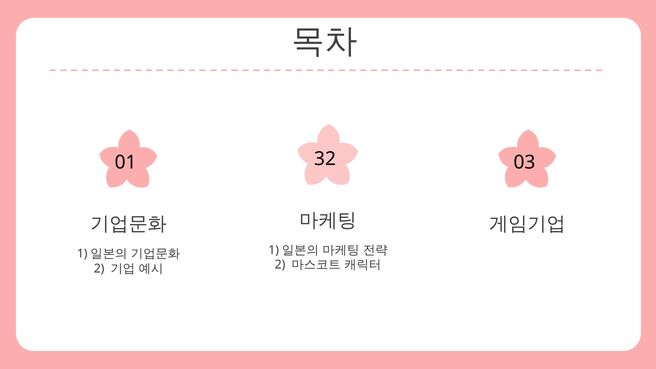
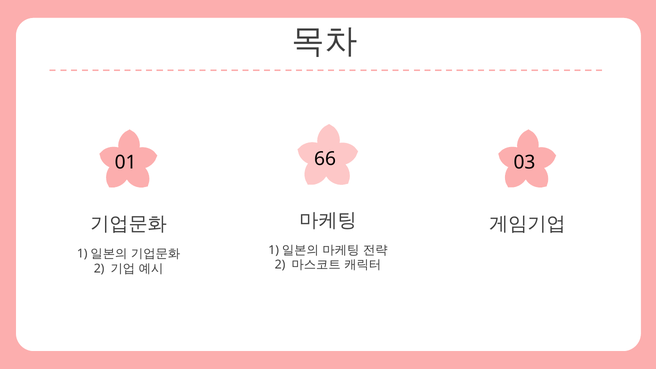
32: 32 -> 66 (325, 159)
